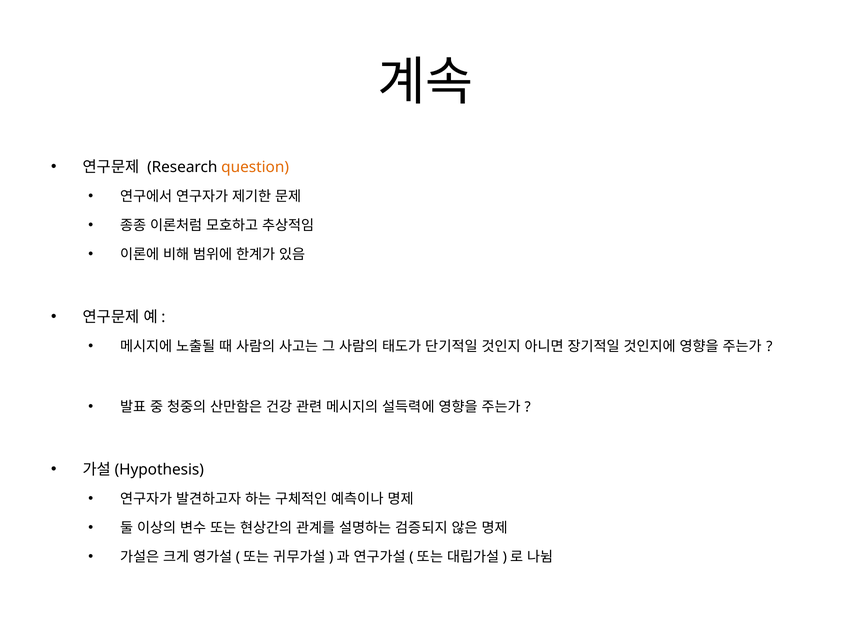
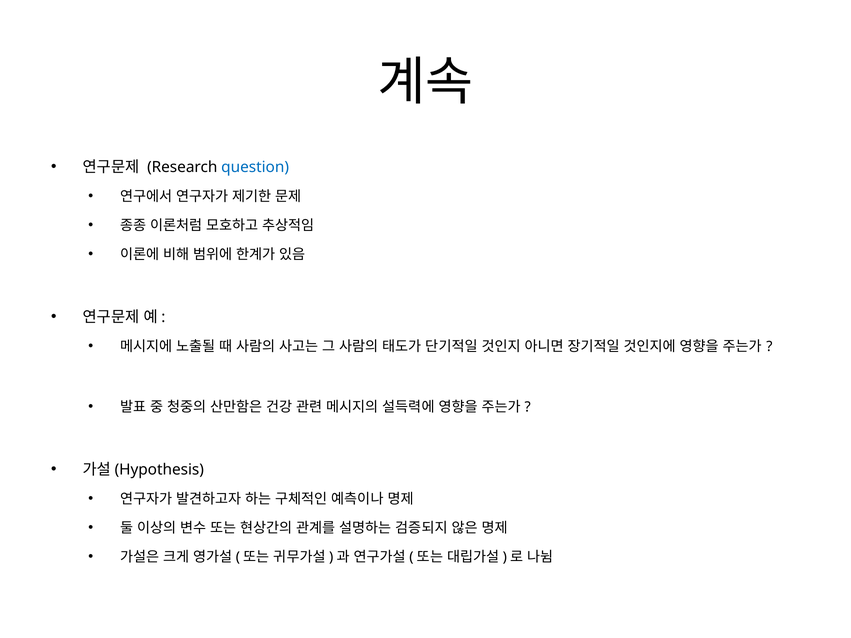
question colour: orange -> blue (255, 167)
